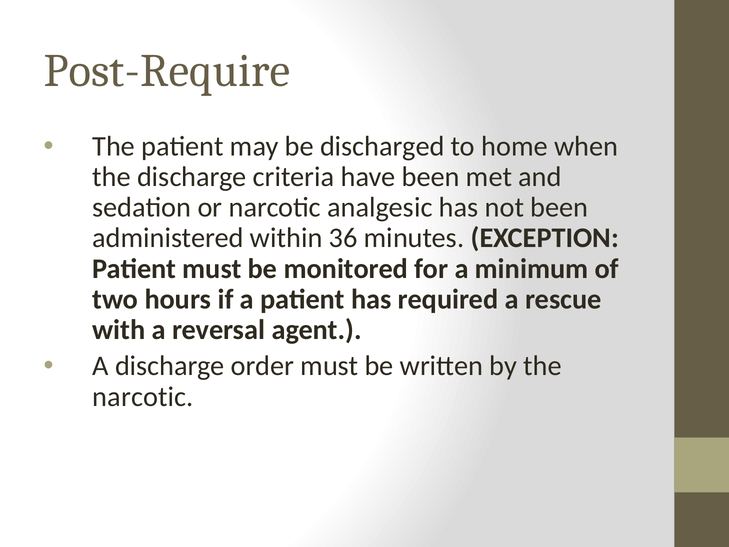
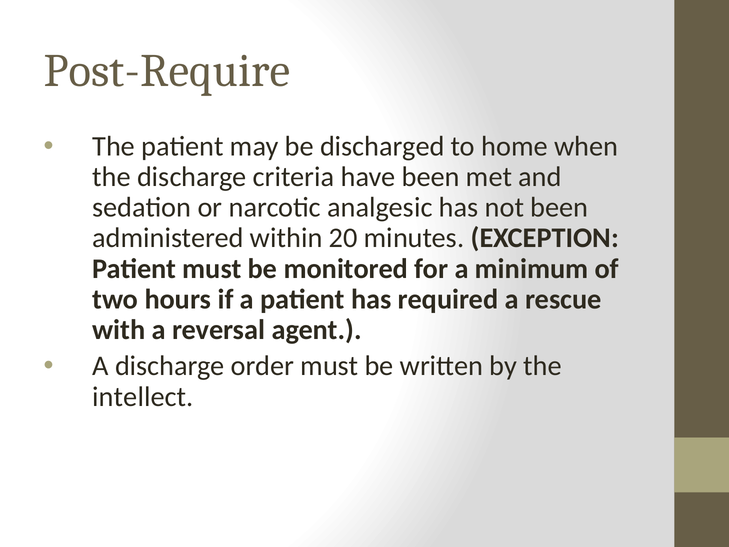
36: 36 -> 20 (343, 238)
narcotic: narcotic -> intellect (143, 397)
